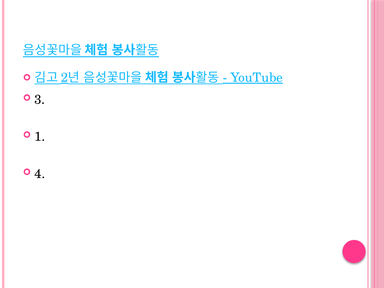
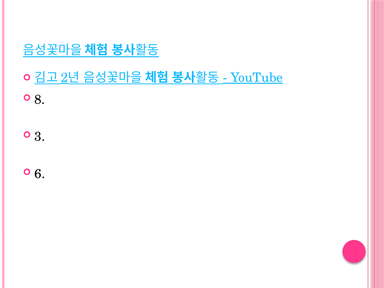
3: 3 -> 8 (40, 100)
1: 1 -> 3 (40, 137)
4: 4 -> 6 (40, 174)
